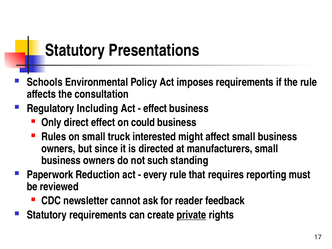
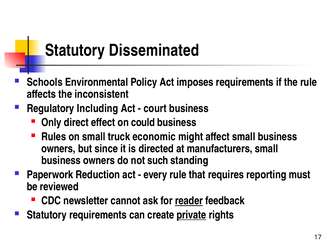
Presentations: Presentations -> Disseminated (154, 50)
consultation: consultation -> inconsistent (102, 94)
effect: effect -> court (155, 108)
interested: interested -> economic (154, 137)
reader underline: none -> present (189, 201)
